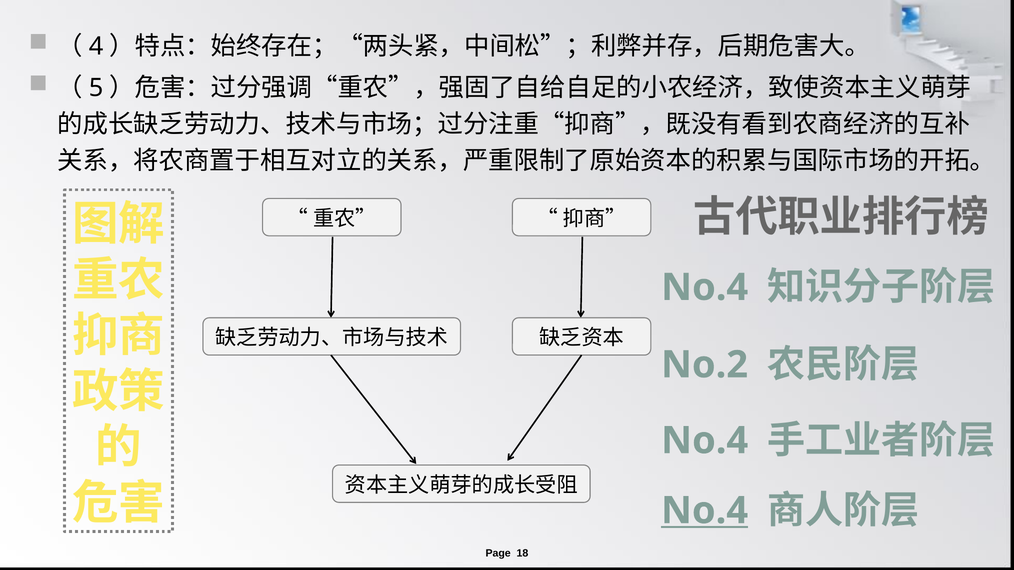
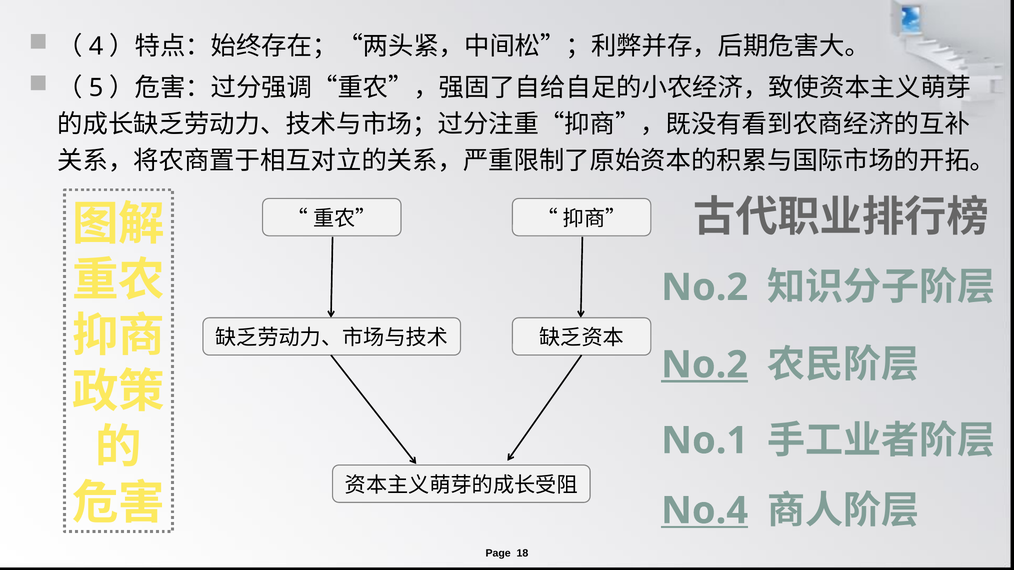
No.4: No.4 -> No.2 (705, 288)
No.2 underline: none -> present (705, 365)
No.4: No.4 -> No.1 (705, 441)
